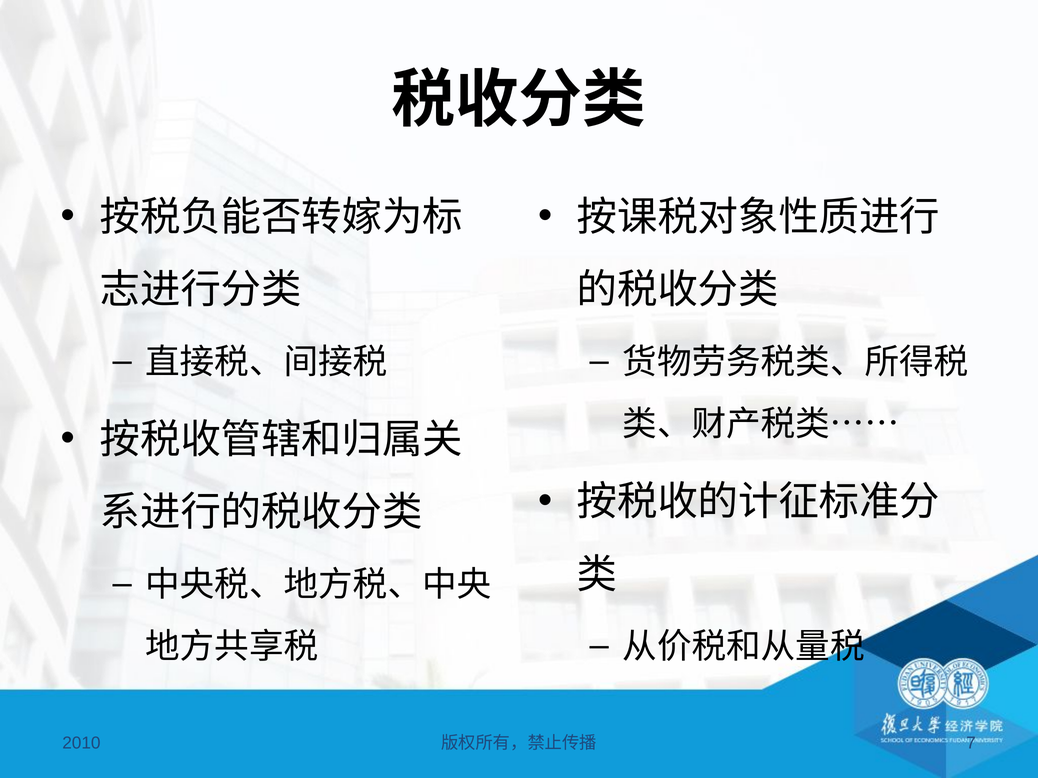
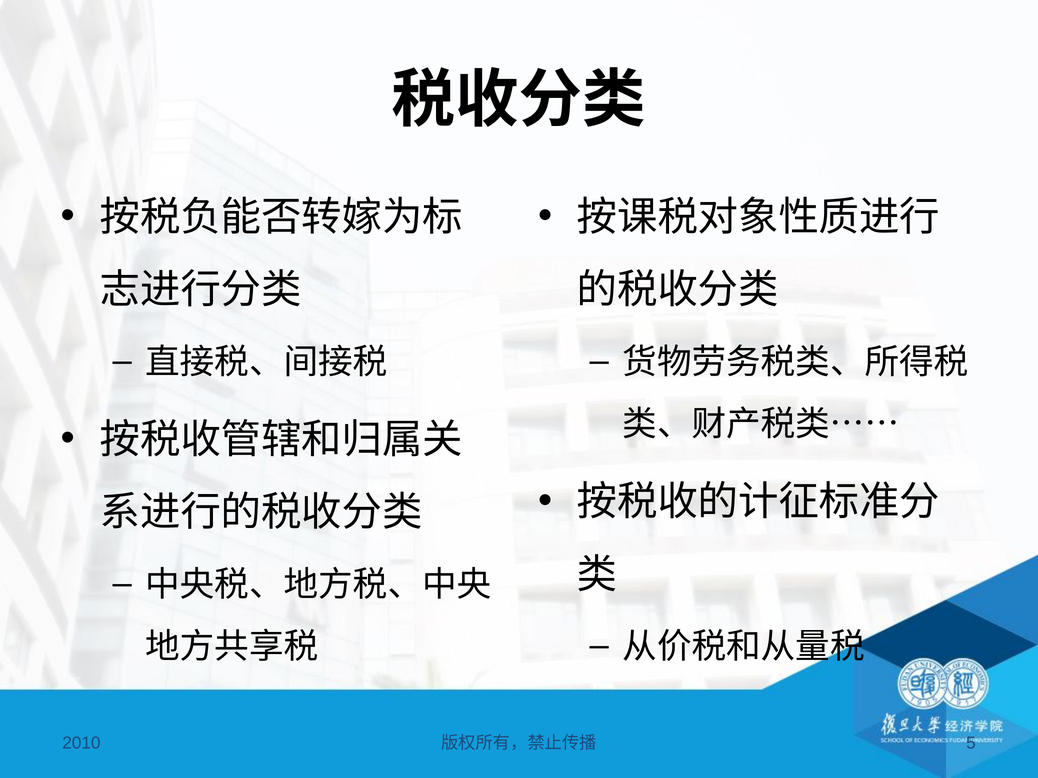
7: 7 -> 5 (971, 743)
